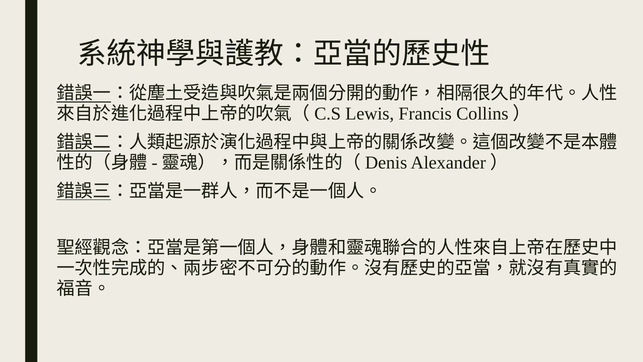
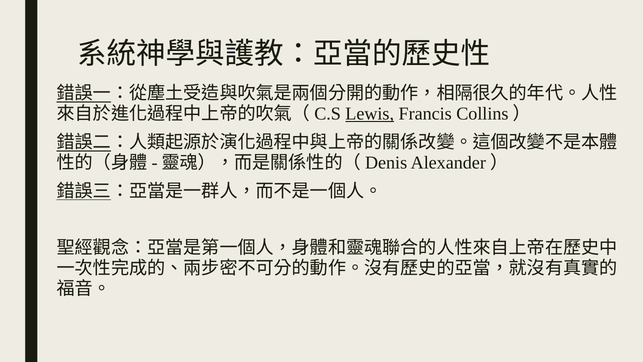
Lewis underline: none -> present (370, 114)
